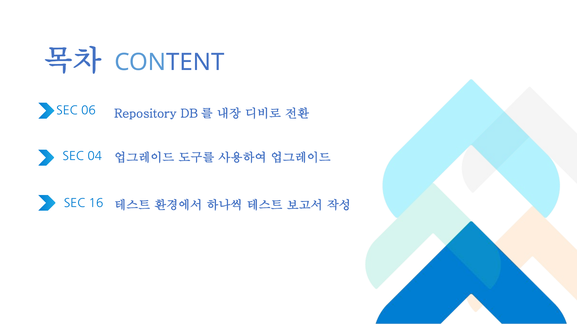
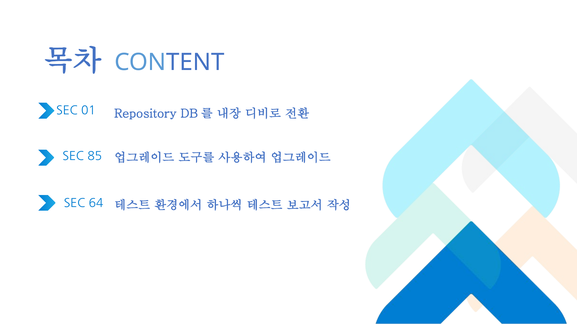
06: 06 -> 01 (88, 111)
04: 04 -> 85 (95, 157)
16: 16 -> 64 (96, 204)
